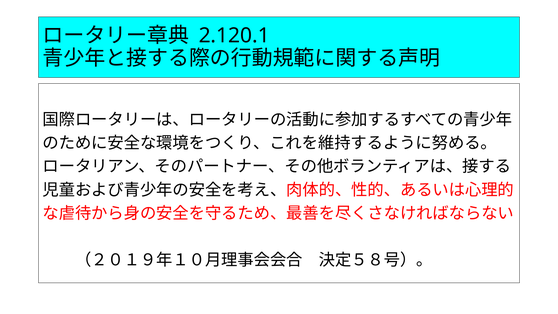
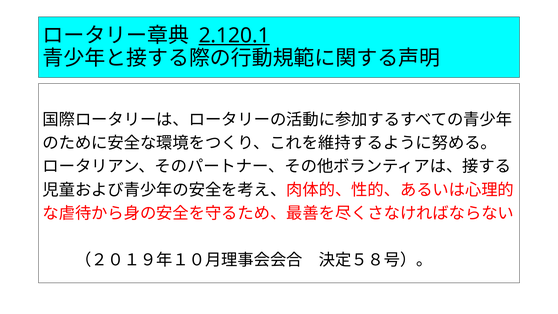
2.120.1 underline: none -> present (234, 36)
